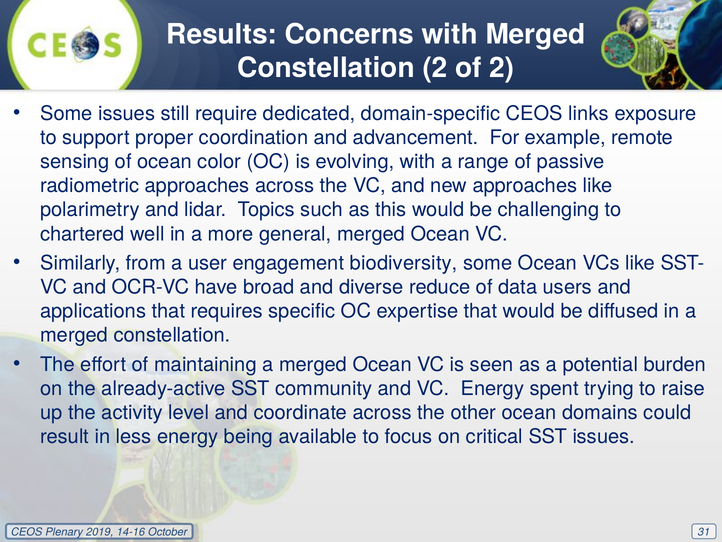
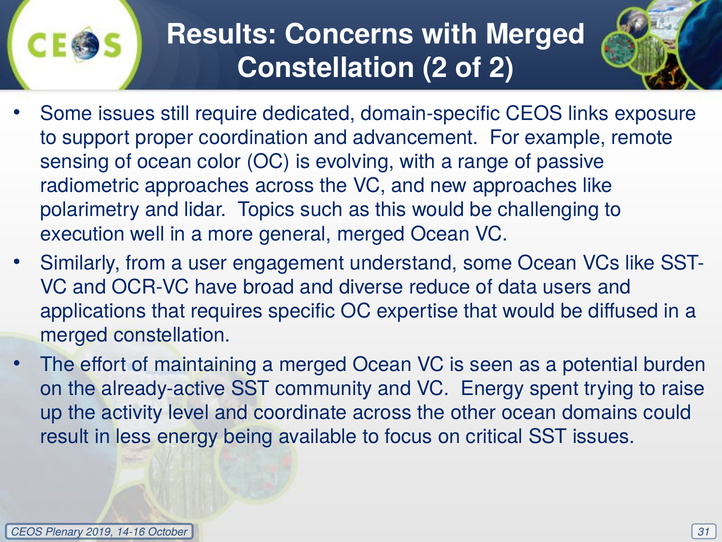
chartered: chartered -> execution (82, 234)
biodiversity: biodiversity -> understand (404, 263)
